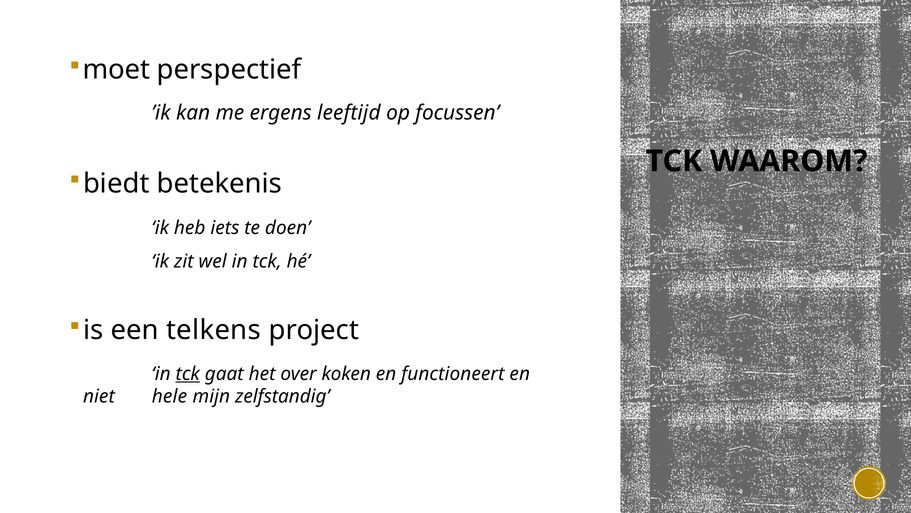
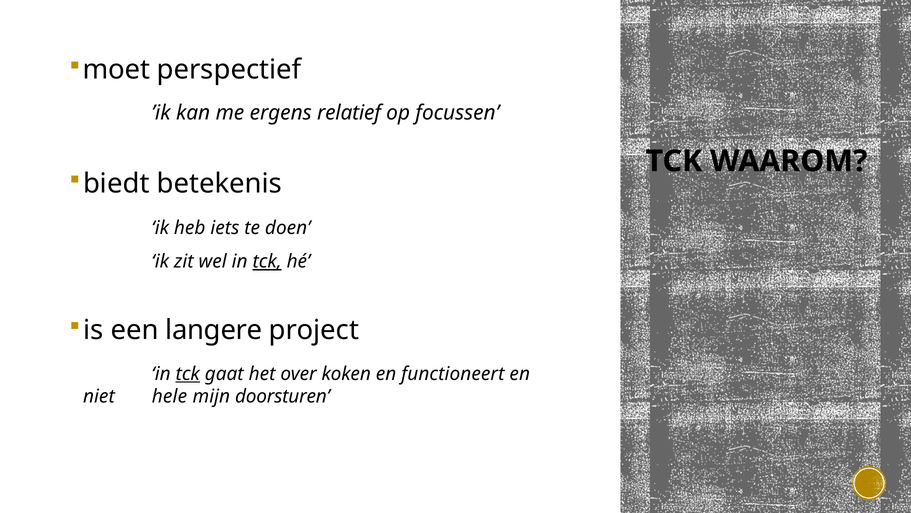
leeftijd: leeftijd -> relatief (349, 113)
tck underline: none -> present (267, 261)
telkens: telkens -> langere (214, 330)
zelfstandig: zelfstandig -> doorsturen (282, 396)
